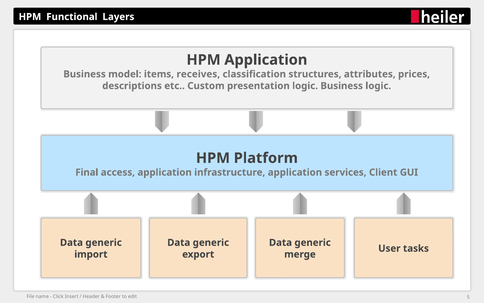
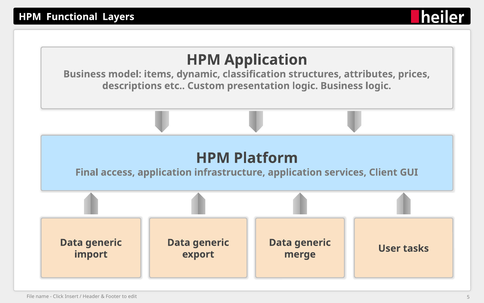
receives: receives -> dynamic (198, 74)
